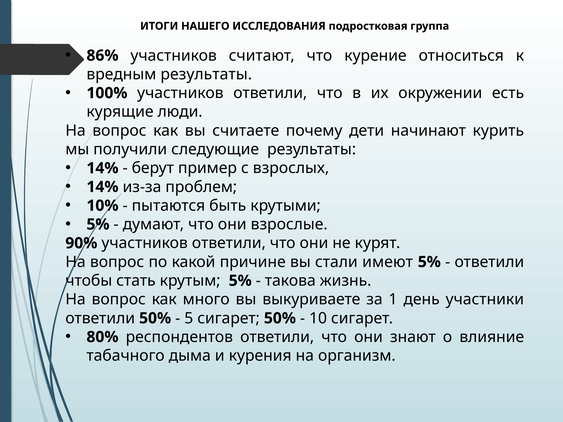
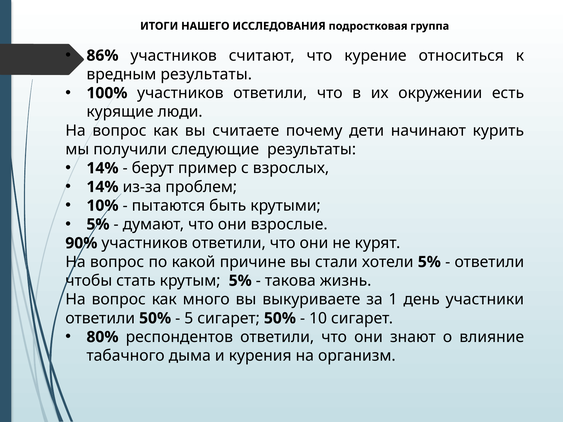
имеют: имеют -> хотели (388, 262)
